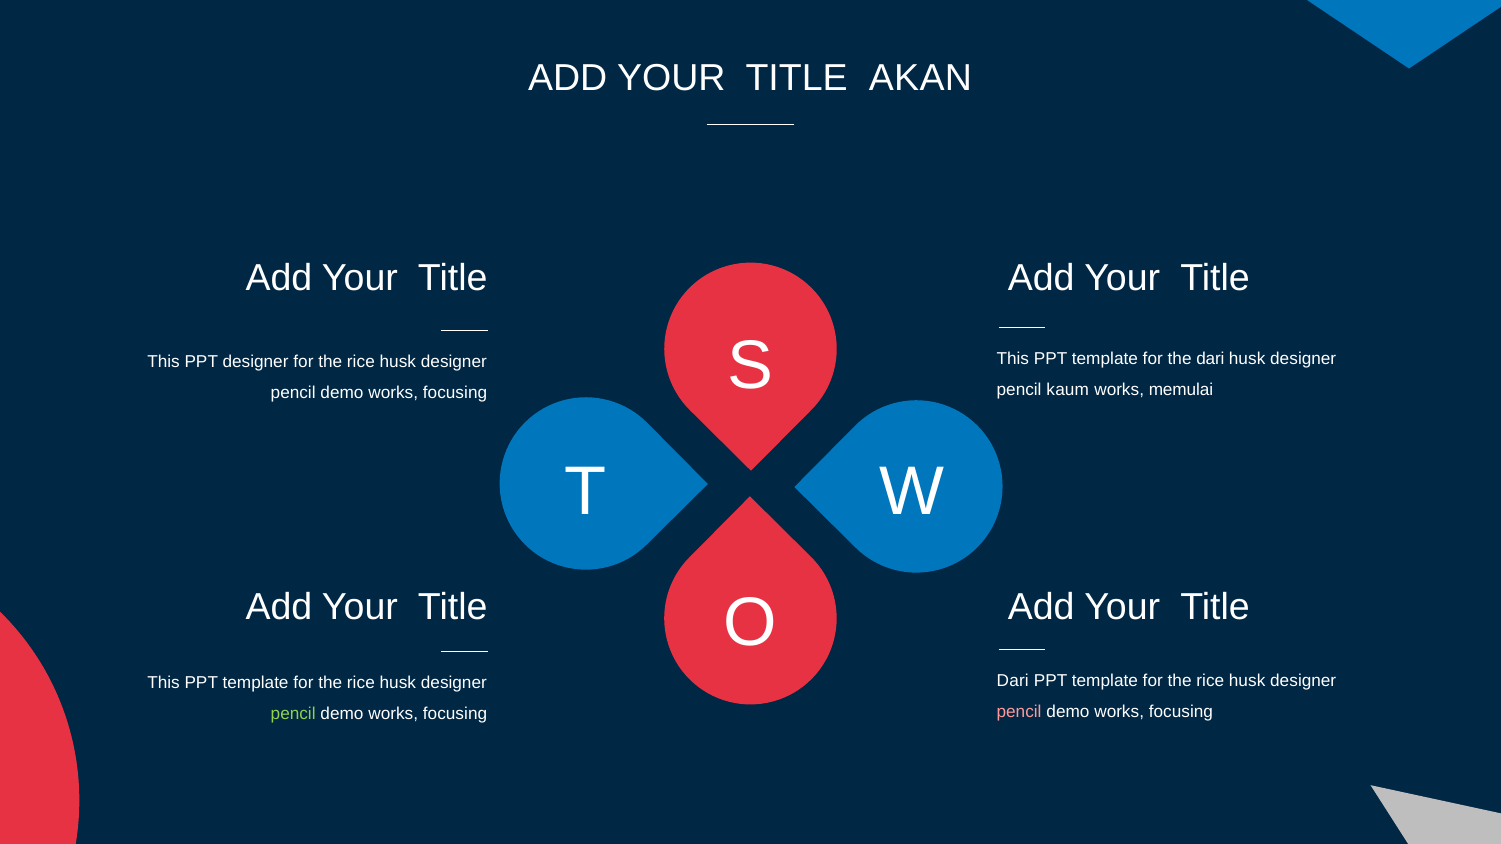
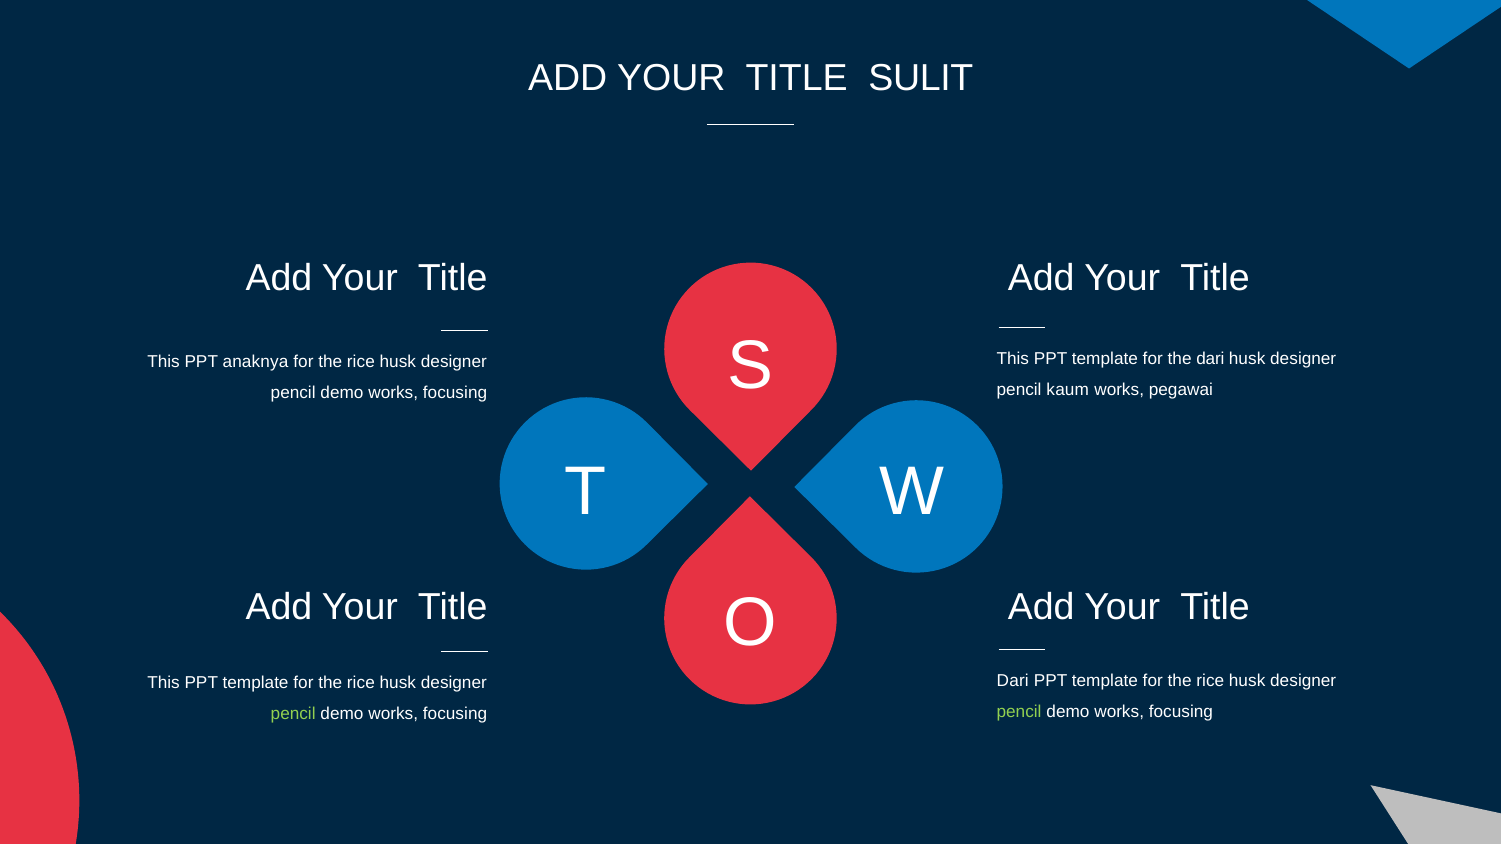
AKAN: AKAN -> SULIT (921, 79)
PPT designer: designer -> anaknya (255, 362)
memulai: memulai -> pegawai (1181, 390)
pencil colour: pink -> light green (1019, 712)
